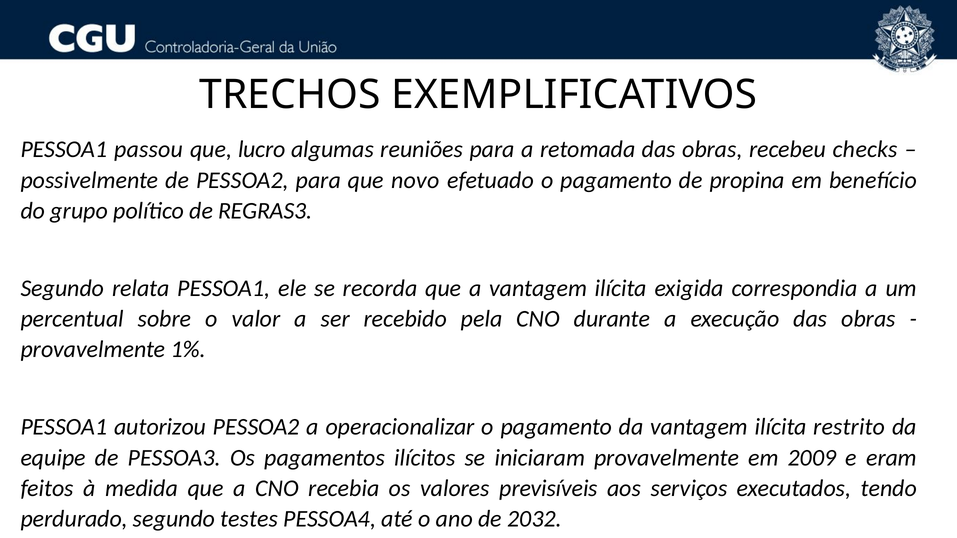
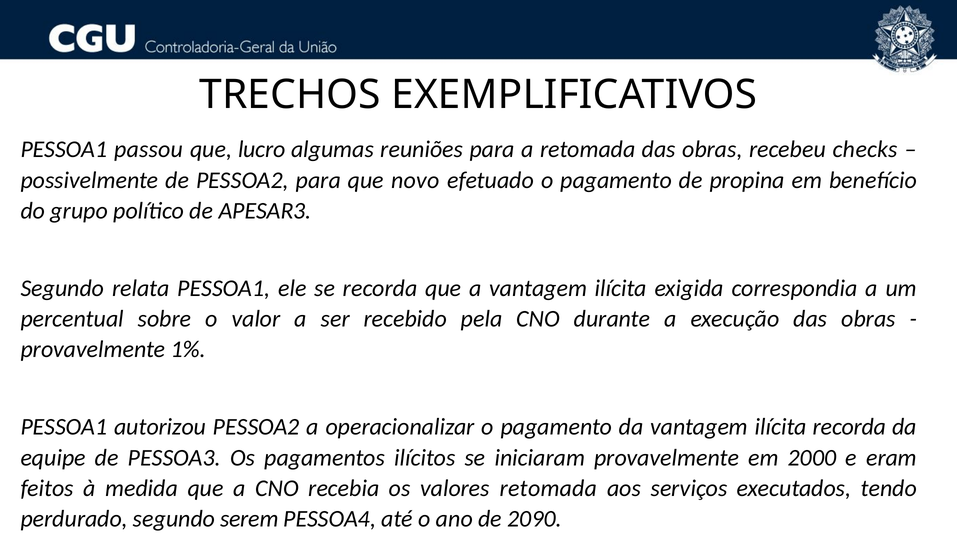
REGRAS3: REGRAS3 -> APESAR3 (265, 211)
ilícita restrito: restrito -> recorda (850, 427)
2009: 2009 -> 2000 (812, 458)
valores previsíveis: previsíveis -> retomada (548, 489)
testes: testes -> serem (249, 519)
2032: 2032 -> 2090 (535, 519)
